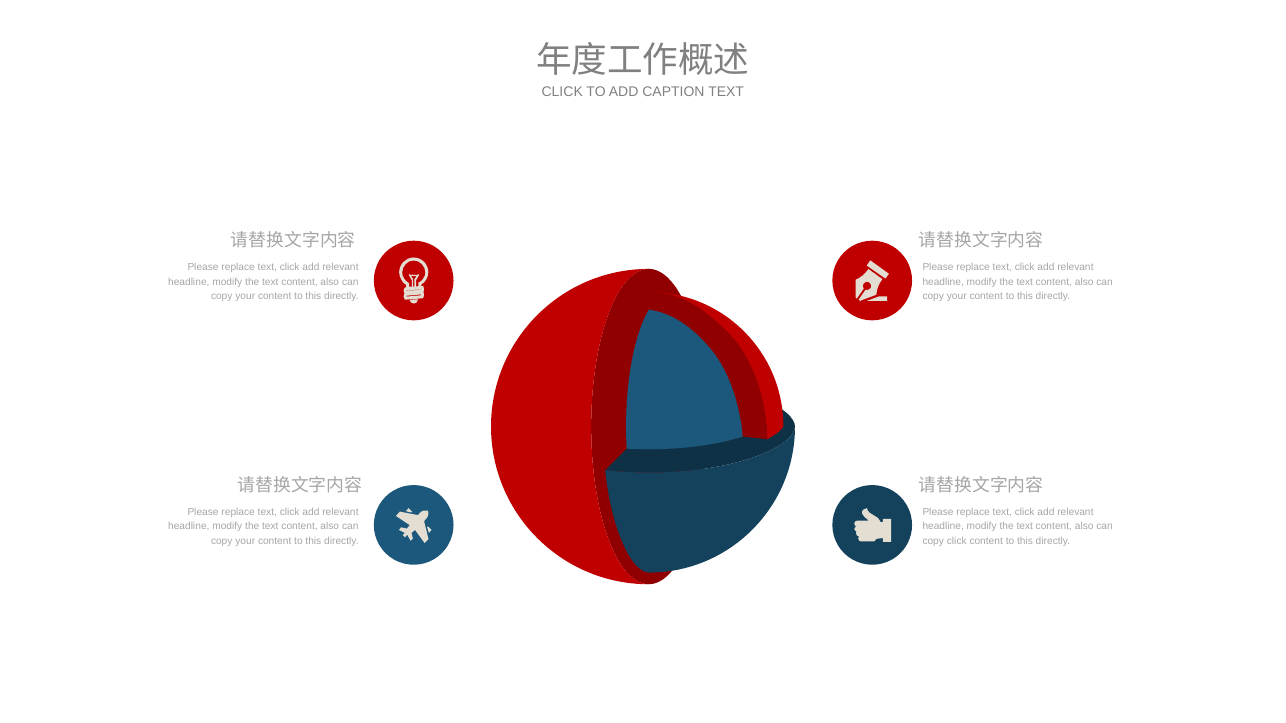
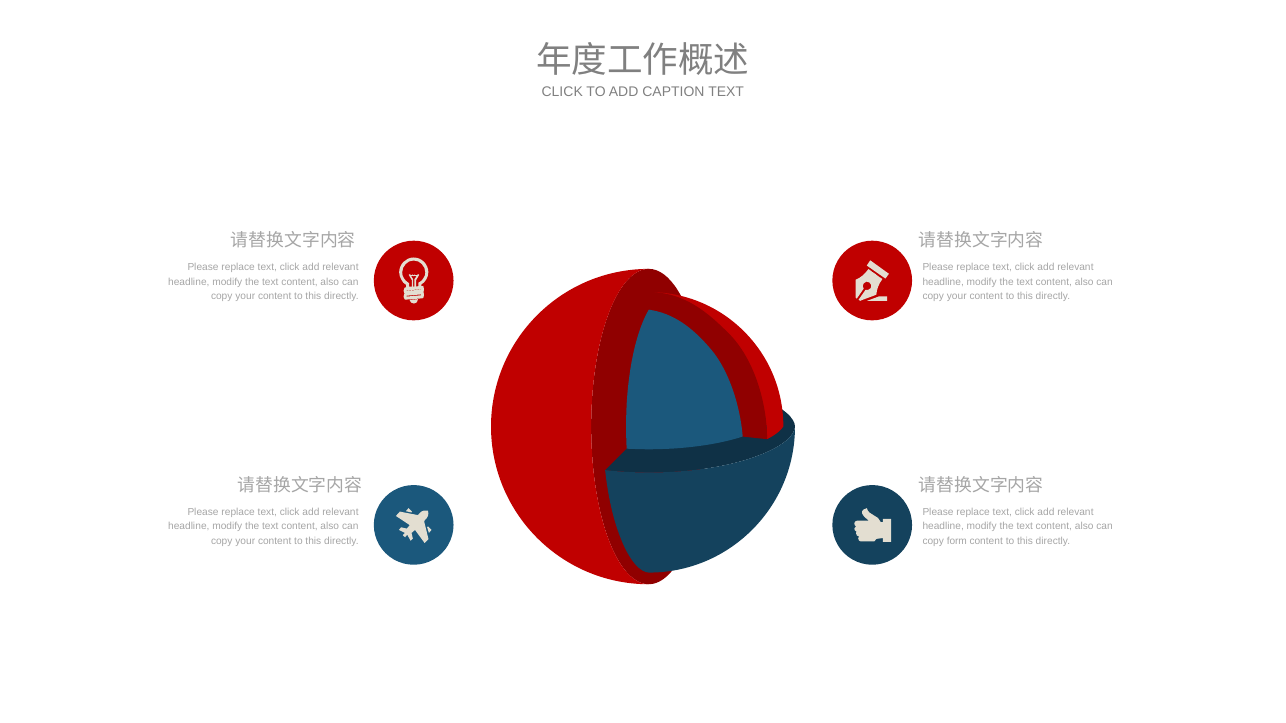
copy click: click -> form (957, 541)
